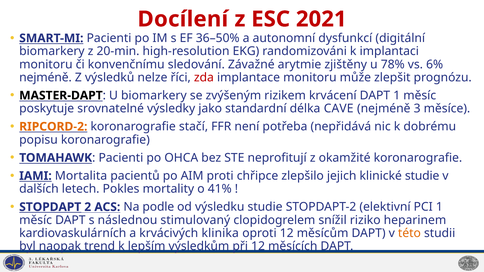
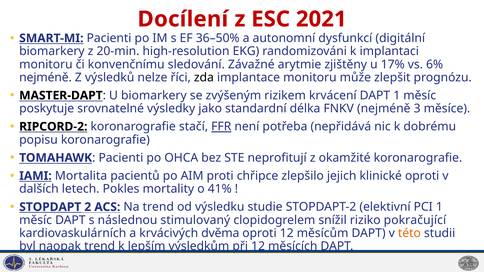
78%: 78% -> 17% (393, 64)
zda colour: red -> black (204, 77)
CAVE: CAVE -> FNKV (339, 109)
RIPCORD-2 colour: orange -> black (53, 127)
FFR underline: none -> present (221, 127)
klinické studie: studie -> oproti (422, 176)
Na podle: podle -> trend (158, 207)
heparinem: heparinem -> pokračující (415, 220)
klinika: klinika -> dvěma (220, 233)
